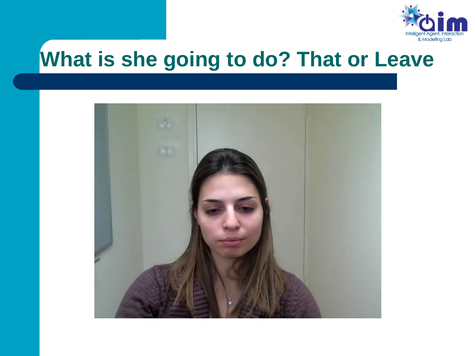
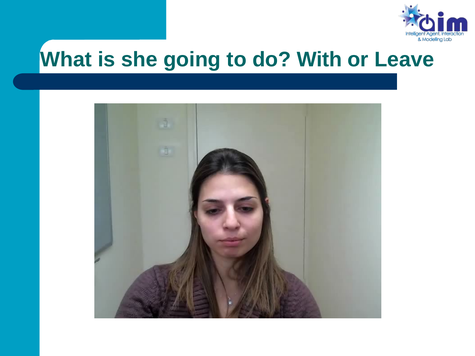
That: That -> With (319, 59)
